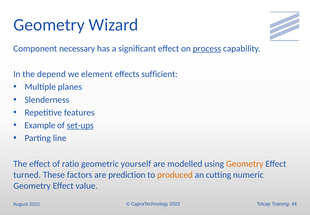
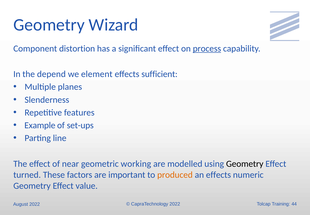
necessary: necessary -> distortion (77, 48)
set-ups underline: present -> none (80, 125)
ratio: ratio -> near (70, 163)
yourself: yourself -> working (136, 163)
Geometry colour: orange -> black (245, 163)
prediction: prediction -> important (127, 174)
an cutting: cutting -> effects (218, 174)
